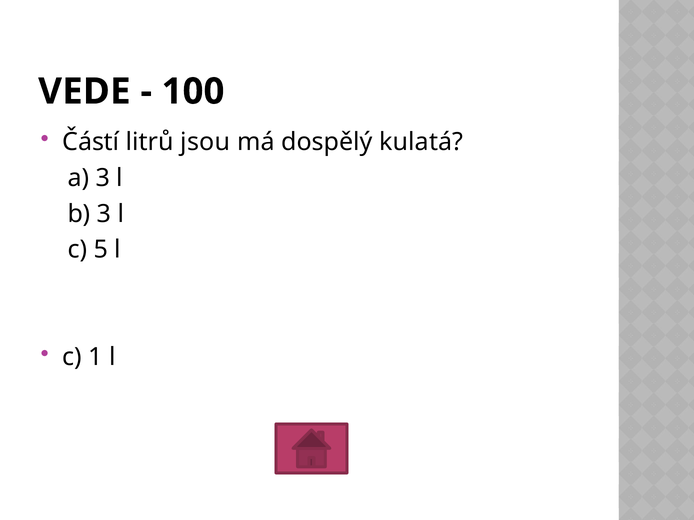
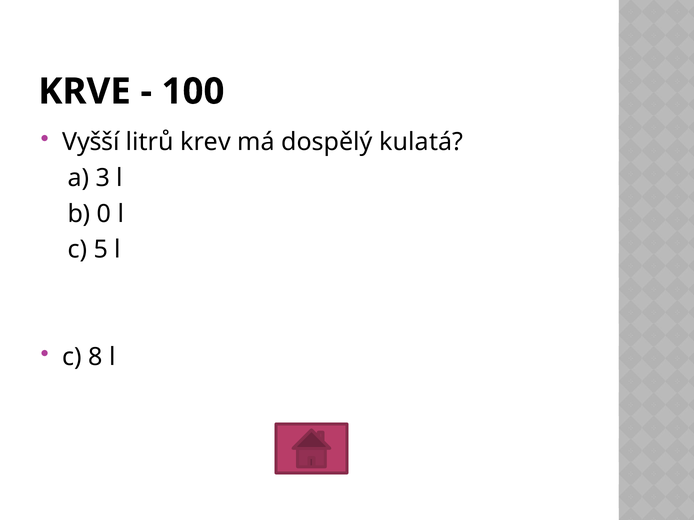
VEDE: VEDE -> KRVE (84, 92)
Částí: Částí -> Vyšší (91, 142)
jsou: jsou -> krev (205, 142)
b 3: 3 -> 0 (104, 214)
1: 1 -> 8 (96, 357)
